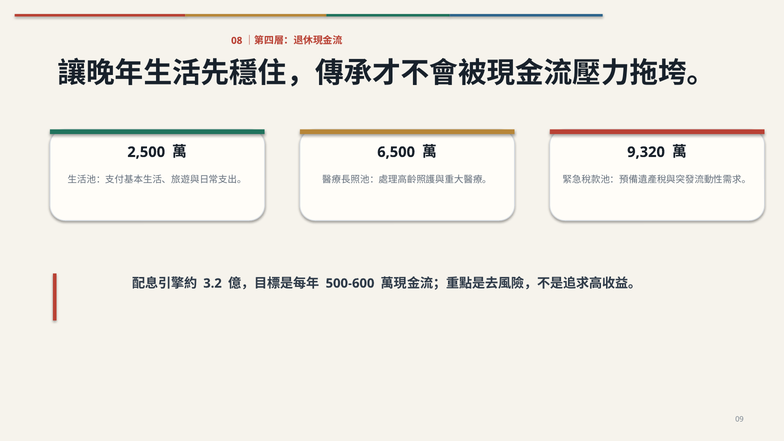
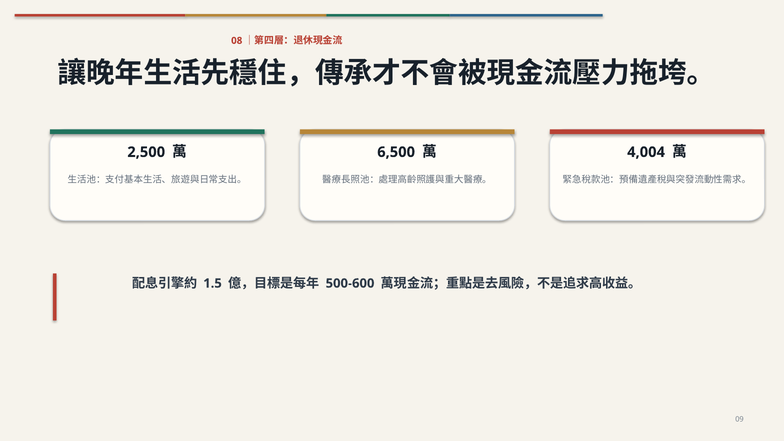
9,320: 9,320 -> 4,004 (646, 152)
3.2: 3.2 -> 1.5 (213, 283)
